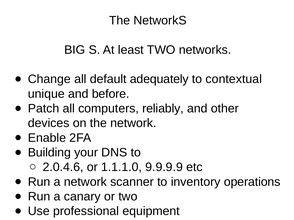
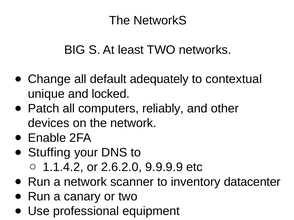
before: before -> locked (111, 94)
Building: Building -> Stuffing (49, 153)
2.0.4.6: 2.0.4.6 -> 1.1.4.2 (63, 167)
1.1.1.0: 1.1.1.0 -> 2.6.2.0 (122, 167)
operations: operations -> datacenter (252, 182)
